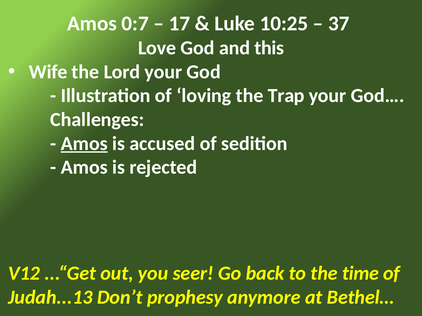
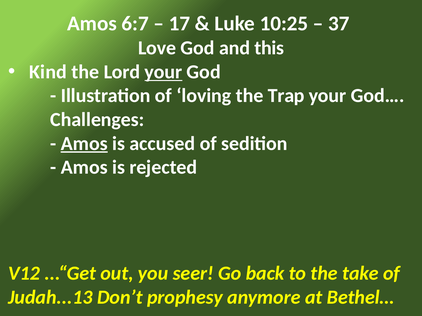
0:7: 0:7 -> 6:7 (135, 24)
Wife: Wife -> Kind (48, 72)
your underline: none -> present (163, 72)
time: time -> take (360, 274)
